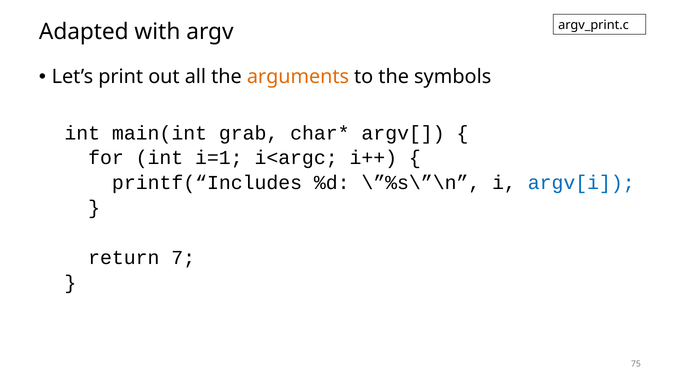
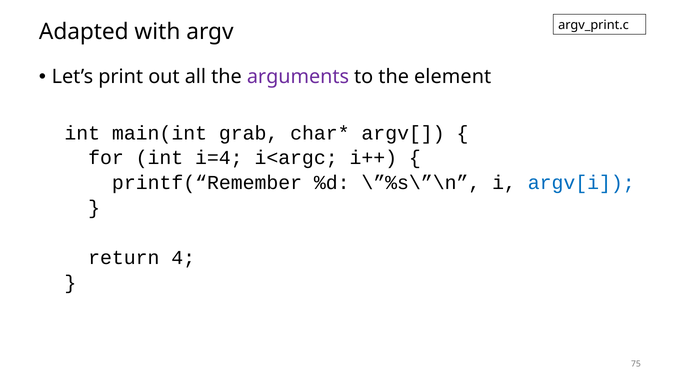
arguments colour: orange -> purple (298, 77)
symbols: symbols -> element (453, 77)
i=1: i=1 -> i=4 (219, 158)
printf(“Includes: printf(“Includes -> printf(“Remember (207, 183)
7: 7 -> 4 (183, 258)
